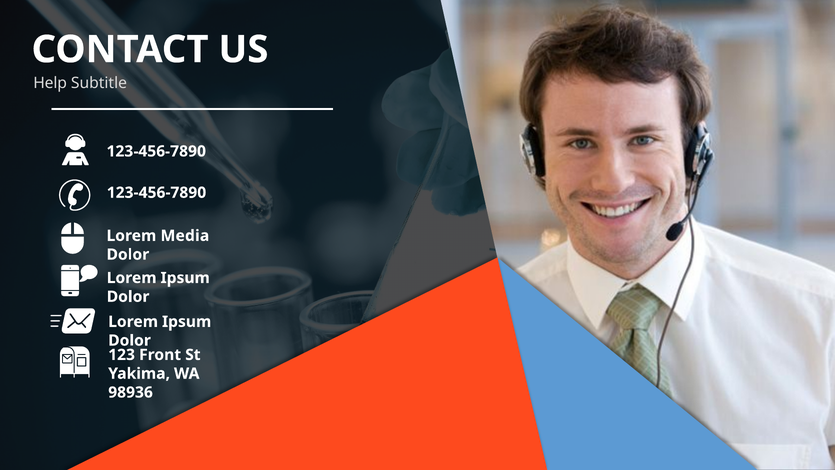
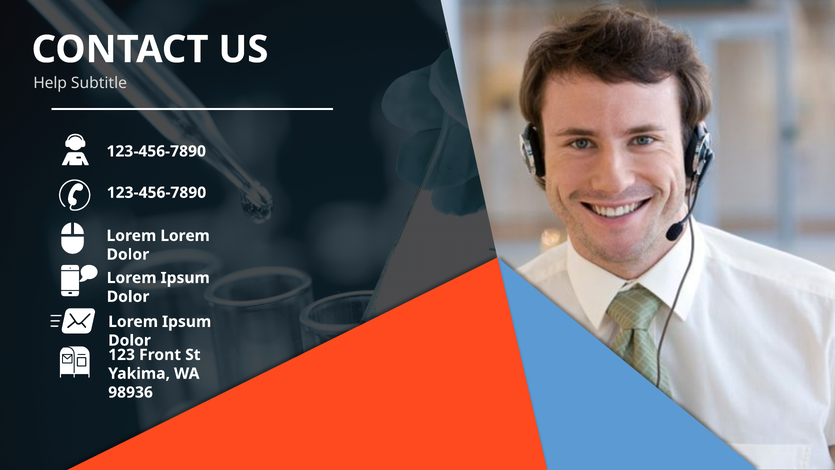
Lorem Media: Media -> Lorem (185, 236)
